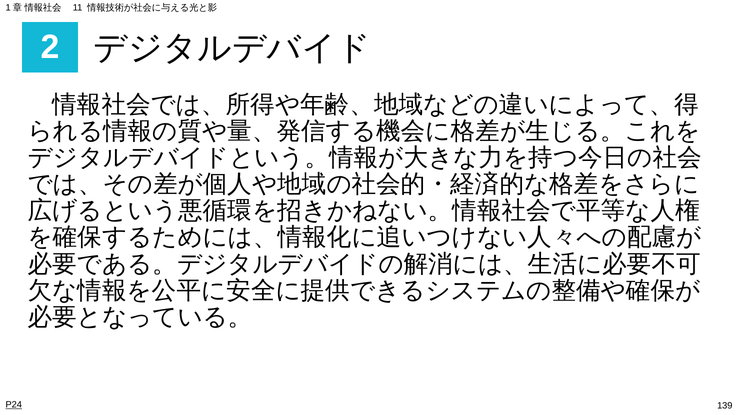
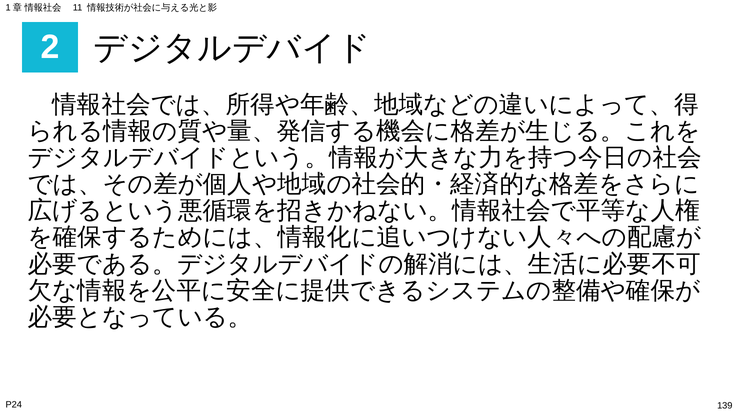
P24 underline: present -> none (14, 405)
